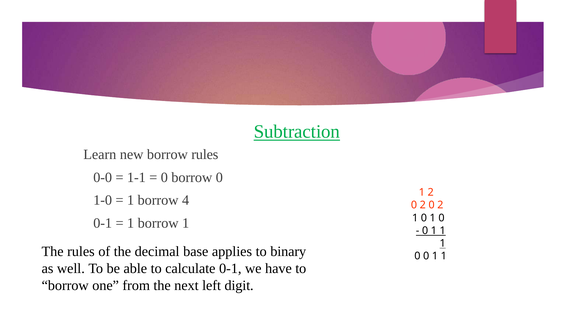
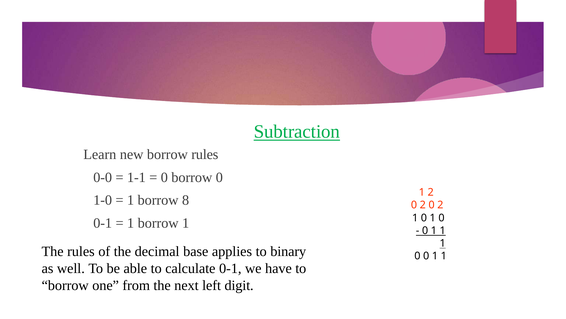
4: 4 -> 8 (186, 200)
